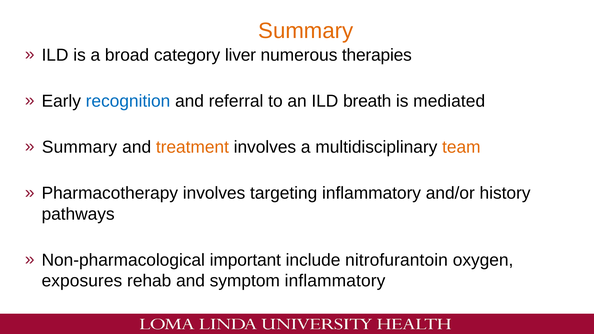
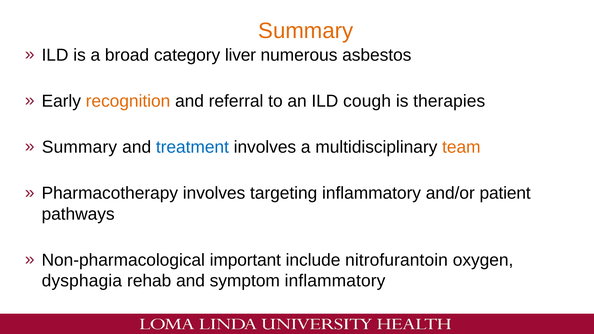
therapies: therapies -> asbestos (377, 55)
recognition colour: blue -> orange (128, 101)
breath: breath -> cough (367, 101)
mediated: mediated -> therapies (449, 101)
treatment colour: orange -> blue (192, 147)
history: history -> patient (505, 193)
exposures: exposures -> dysphagia (82, 281)
